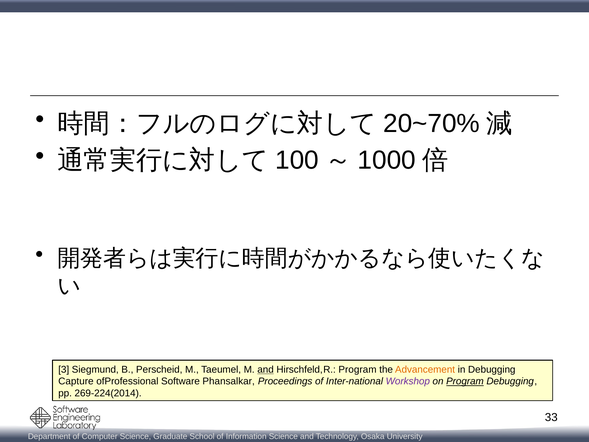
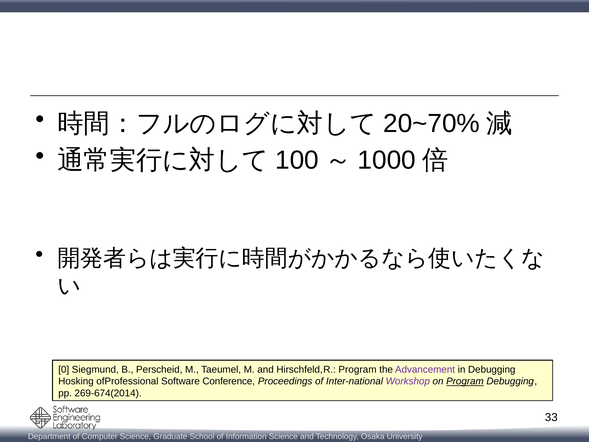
3: 3 -> 0 (64, 369)
and underline: present -> none (266, 369)
Advancement colour: orange -> purple (425, 369)
Capture: Capture -> Hosking (76, 381)
Phansalkar: Phansalkar -> Conference (229, 381)
269-224(2014: 269-224(2014 -> 269-674(2014 (108, 393)
